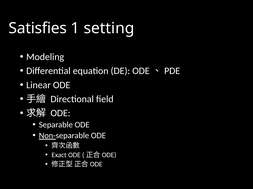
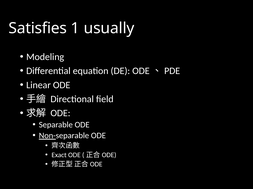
setting: setting -> usually (109, 28)
